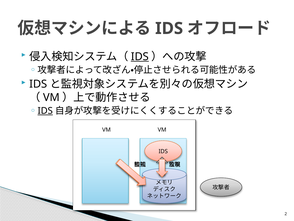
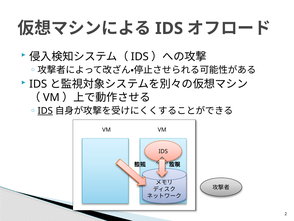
IDS underline: present -> none (140, 56)
